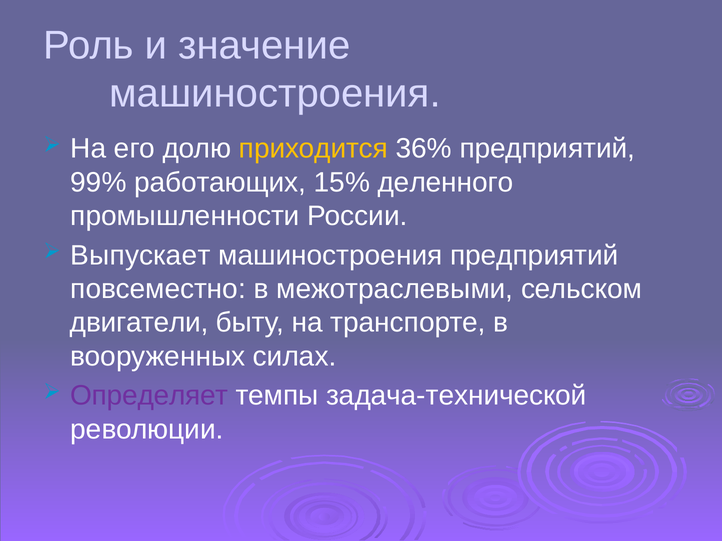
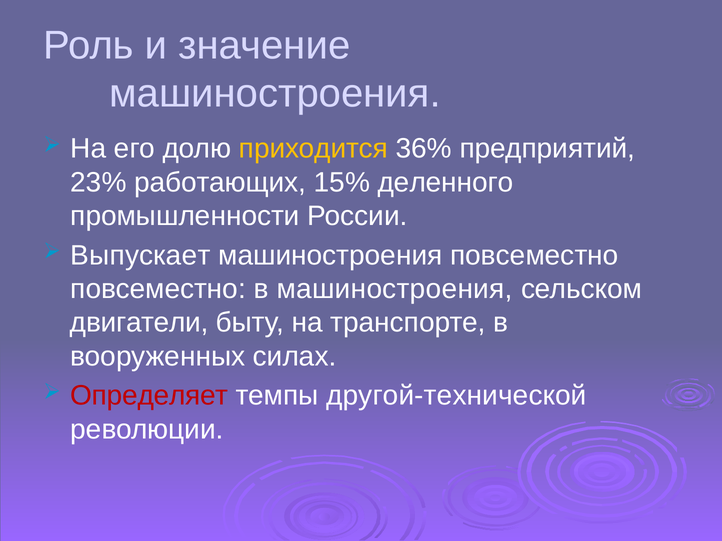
99%: 99% -> 23% (98, 182)
машиностроения предприятий: предприятий -> повсеместно (534, 256)
в межотраслевыми: межотраслевыми -> машиностроения (395, 289)
Определяет colour: purple -> red (149, 396)
задача-технической: задача-технической -> другой-технической (456, 396)
